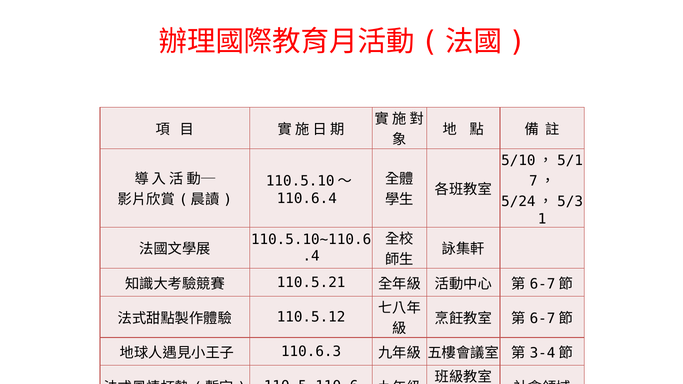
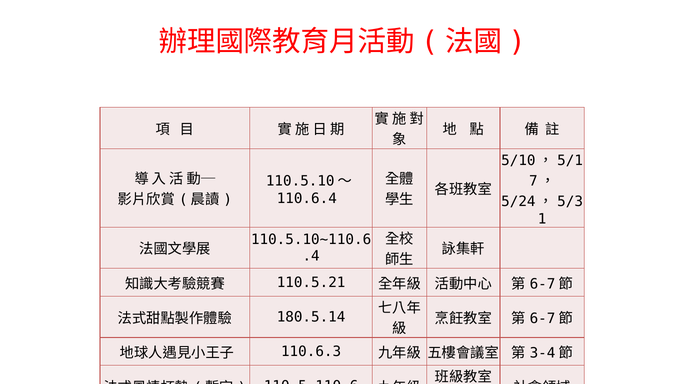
110.5.12: 110.5.12 -> 180.5.14 (311, 317)
